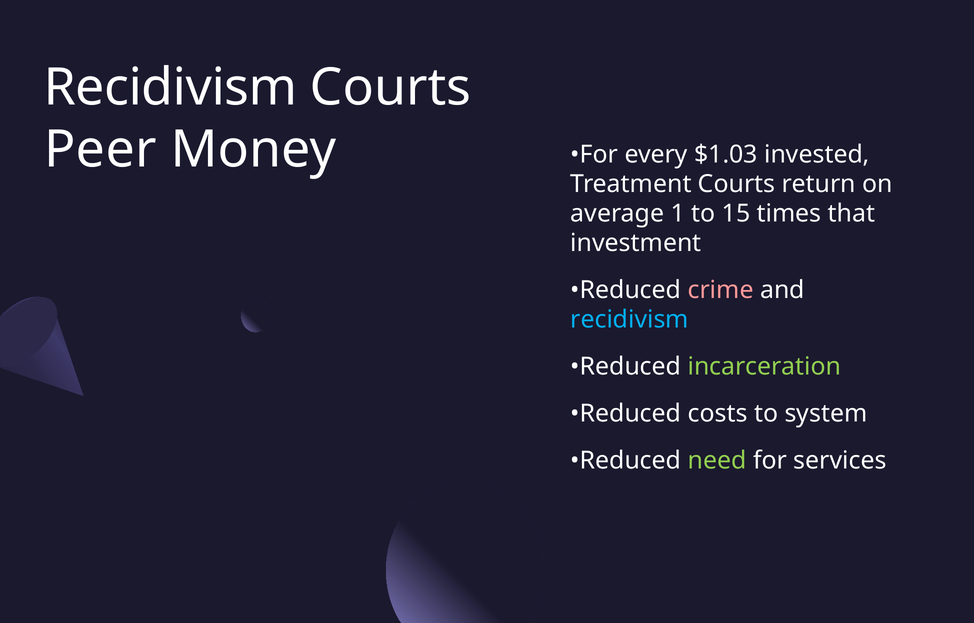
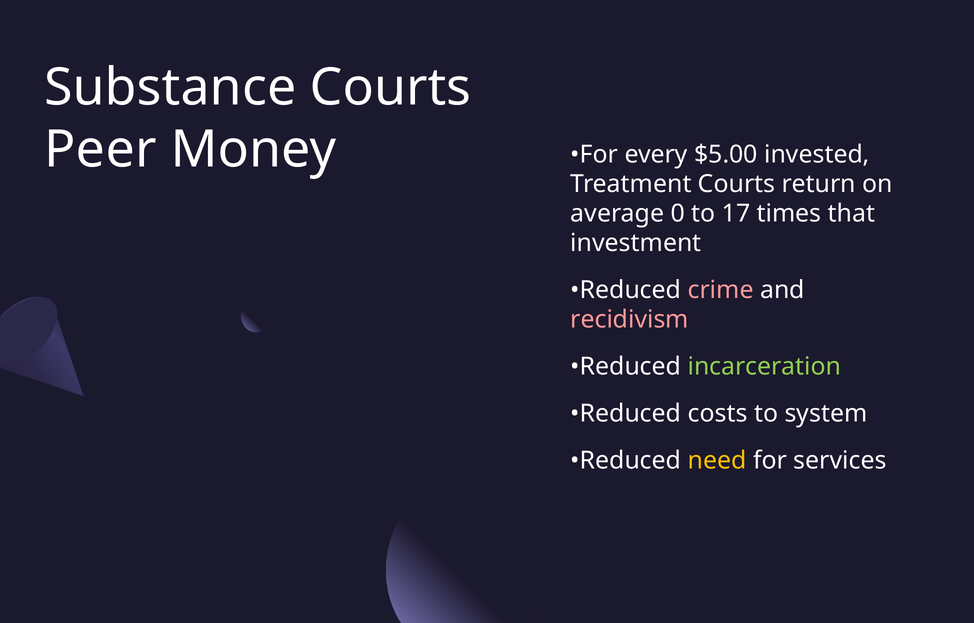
Recidivism: Recidivism -> Substance (170, 88)
$1.03: $1.03 -> $5.00 (726, 155)
1: 1 -> 0 (678, 214)
15: 15 -> 17 (736, 214)
recidivism colour: light blue -> pink (630, 320)
need colour: light green -> yellow (717, 461)
